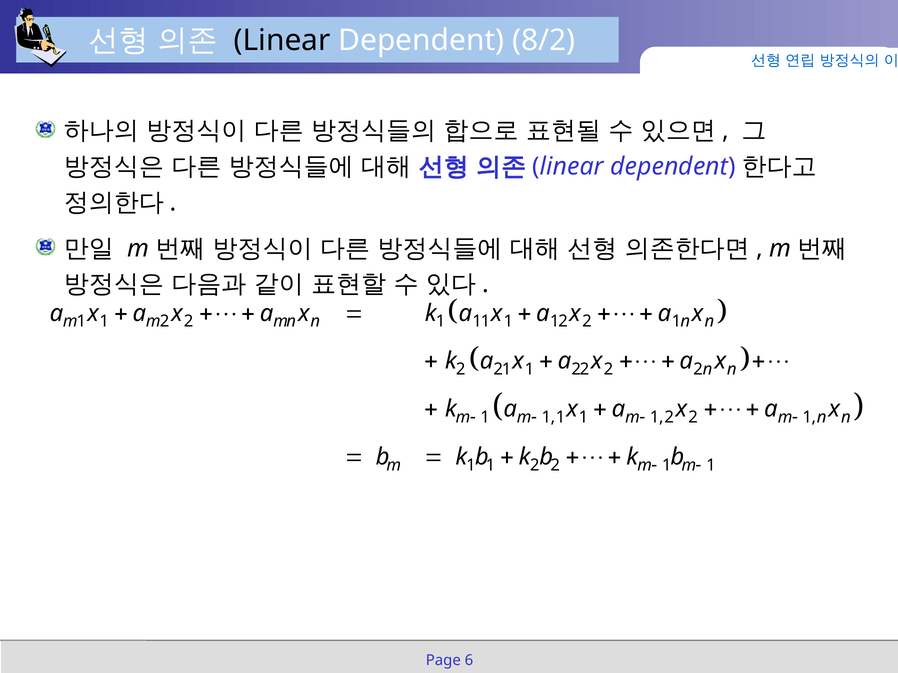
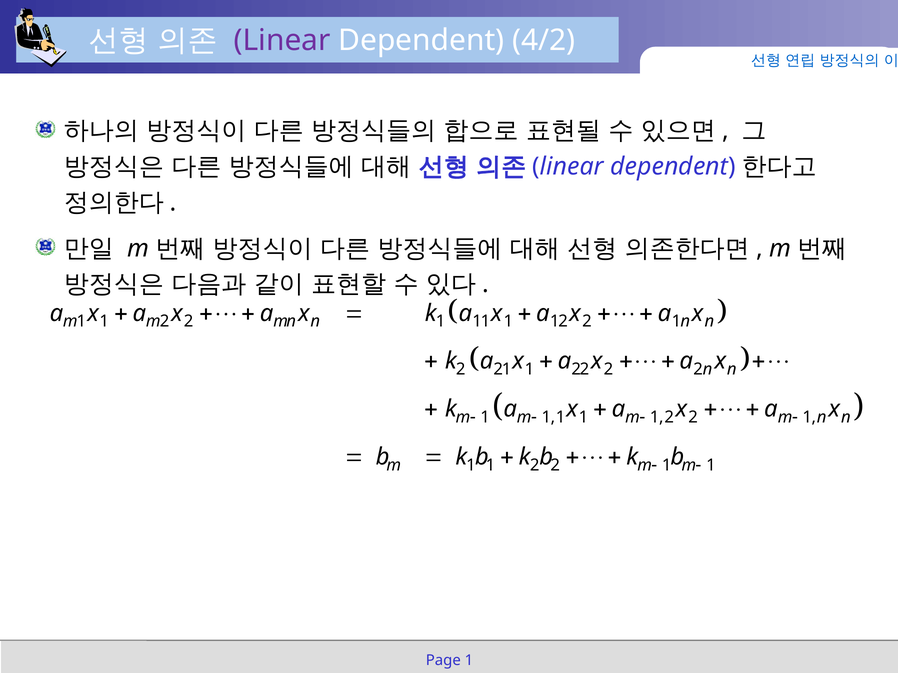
Linear colour: black -> purple (282, 40)
8/2: 8/2 -> 4/2 (544, 40)
Page 6: 6 -> 1 (469, 661)
